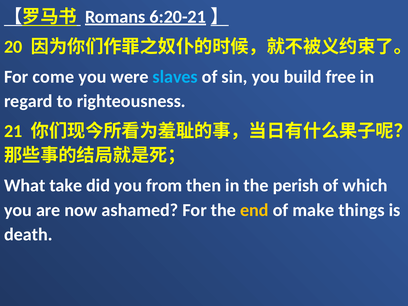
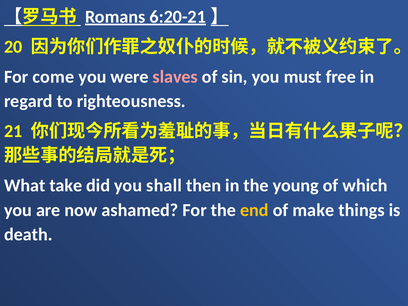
slaves colour: light blue -> pink (175, 77)
build: build -> must (303, 77)
from: from -> shall (164, 186)
perish: perish -> young (296, 186)
